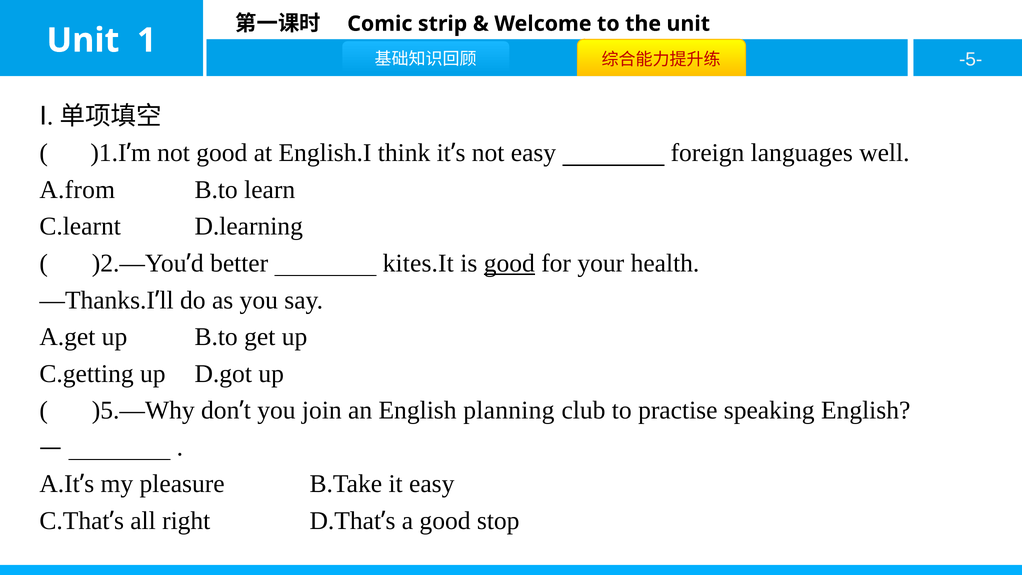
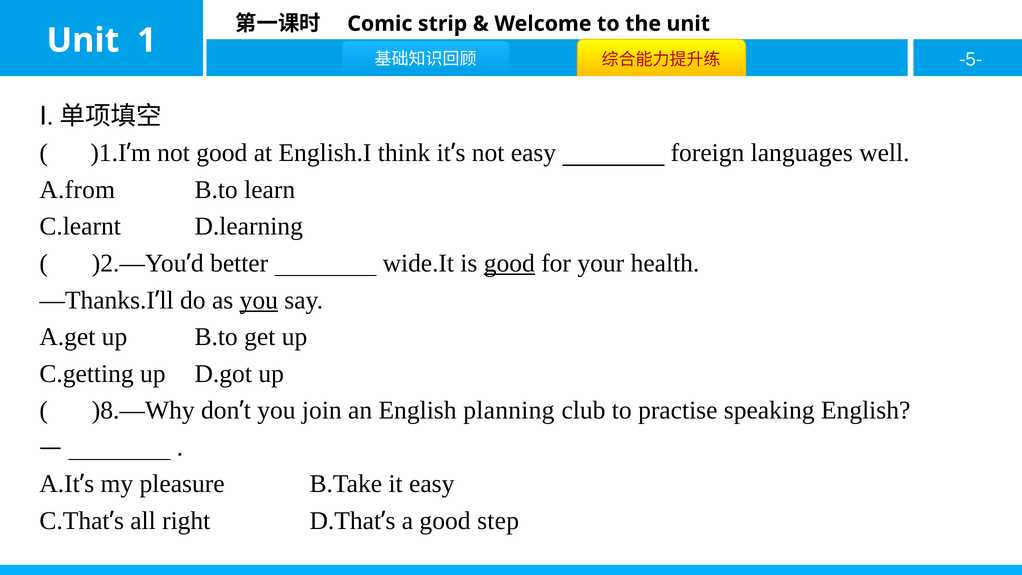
kites.It: kites.It -> wide.It (418, 263)
you underline: none -> present (259, 300)
)5.—Why: )5.—Why -> )8.—Why (143, 410)
stop: stop -> step (498, 521)
